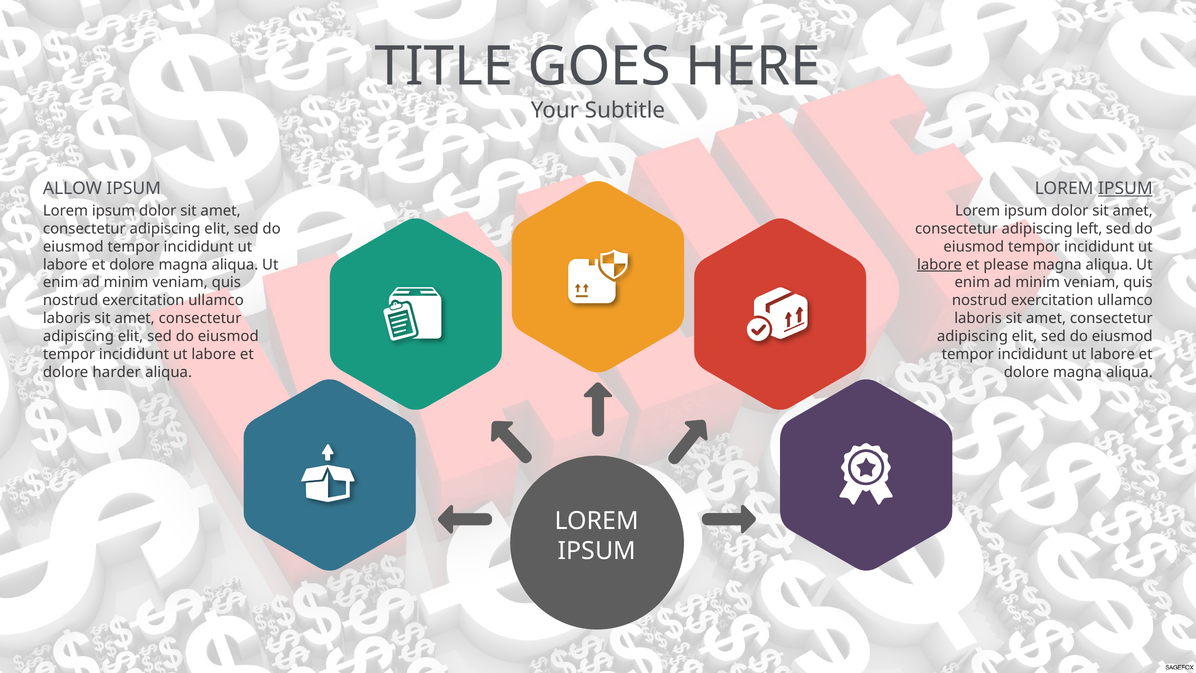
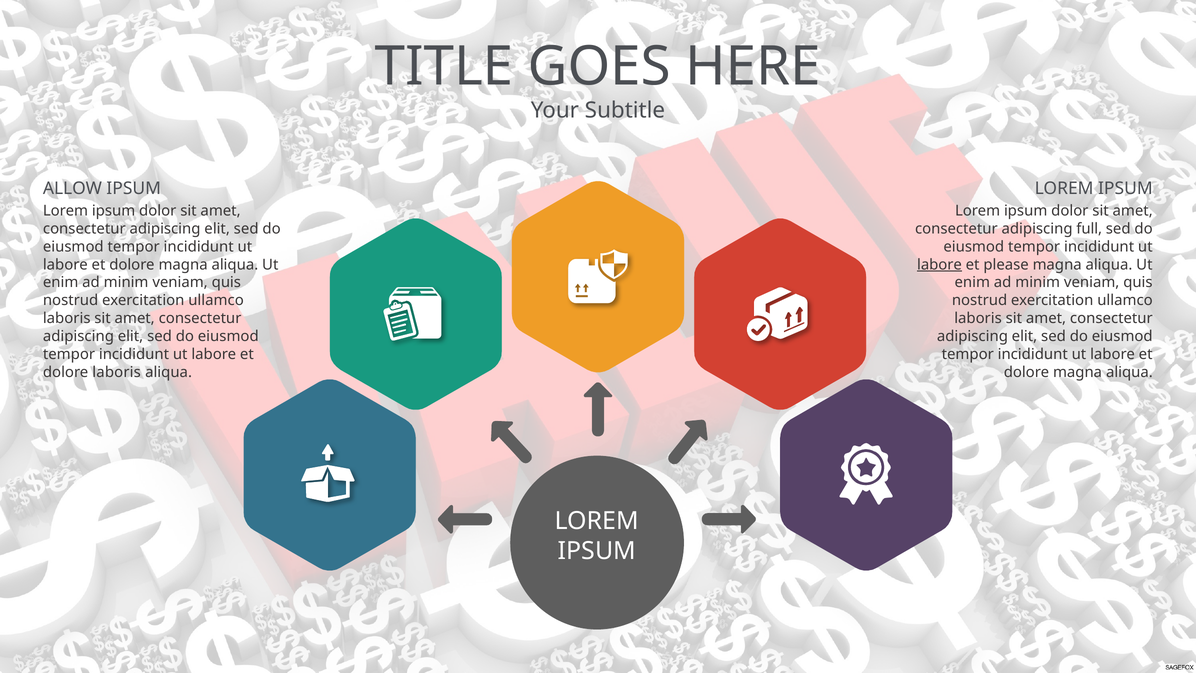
IPSUM underline: present -> none (1125, 188)
left: left -> full (1089, 229)
dolore harder: harder -> laboris (117, 372)
